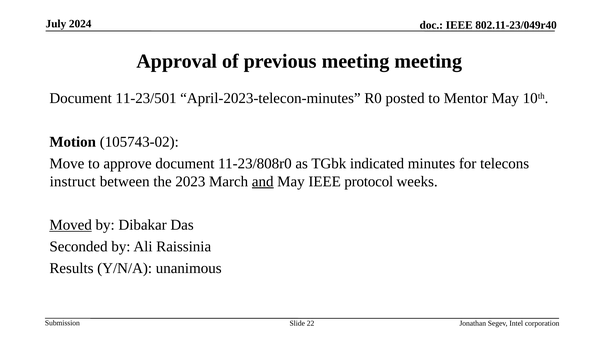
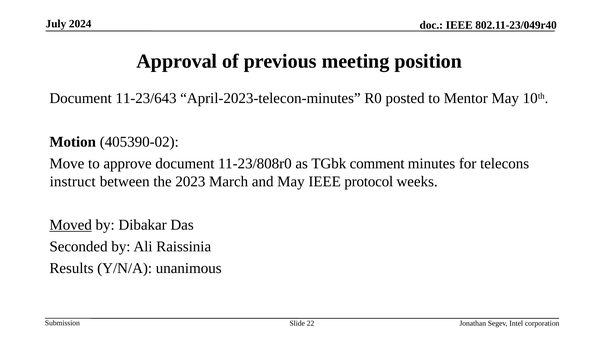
meeting meeting: meeting -> position (428, 61)
11-23/501: 11-23/501 -> 11-23/643 (146, 98)
105743-02: 105743-02 -> 405390-02 (139, 142)
indicated: indicated -> comment (377, 163)
and underline: present -> none (263, 181)
